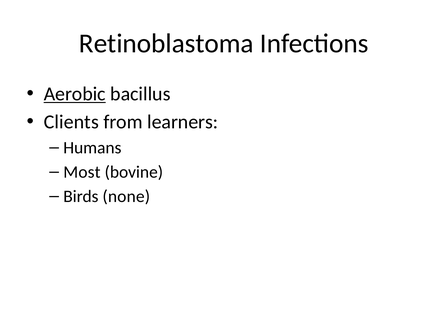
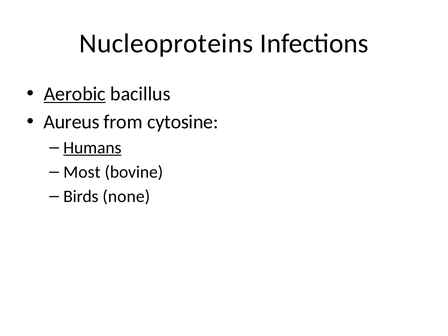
Retinoblastoma: Retinoblastoma -> Nucleoproteins (166, 43)
Clients: Clients -> Aureus (71, 122)
learners: learners -> cytosine (183, 122)
Humans underline: none -> present (92, 148)
